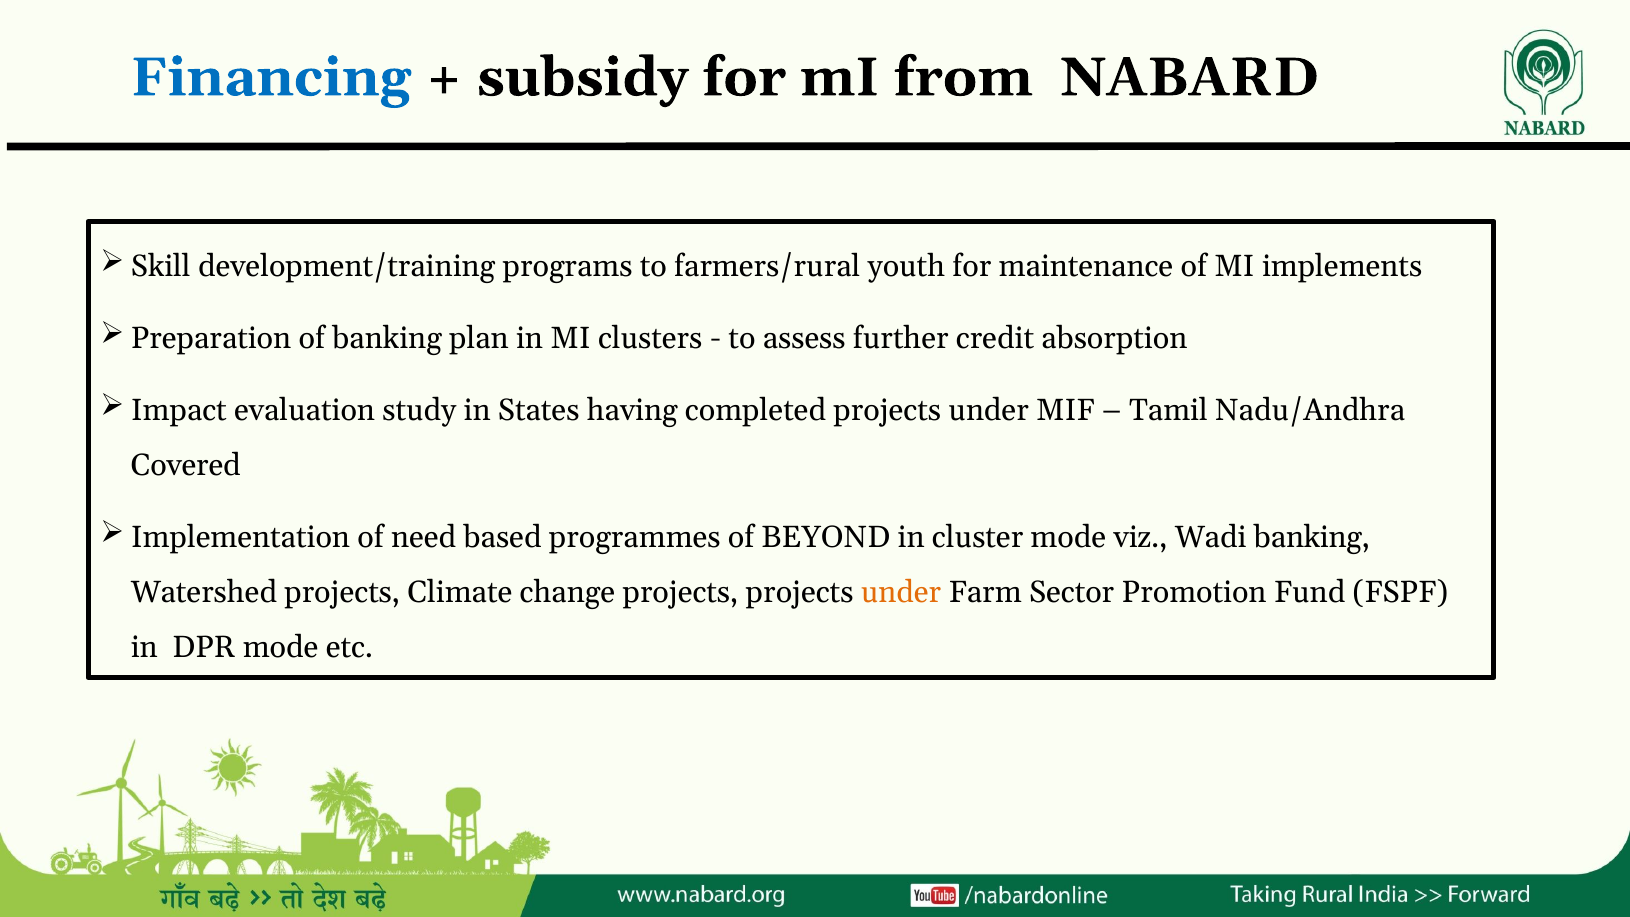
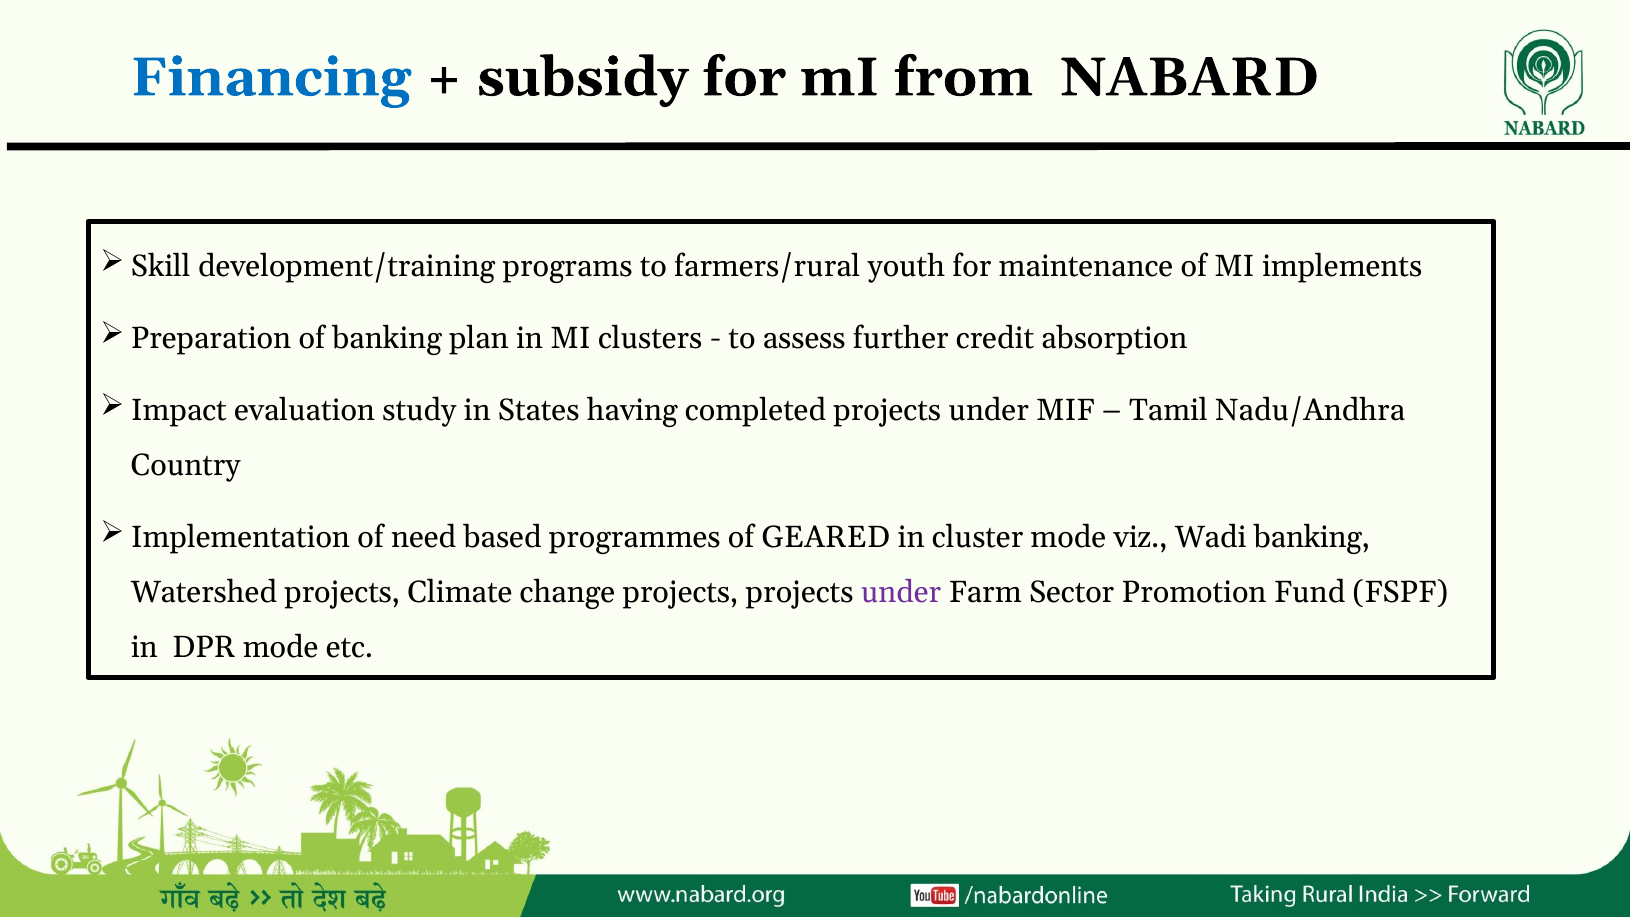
Covered: Covered -> Country (186, 465)
BEYOND: BEYOND -> GEARED (826, 537)
under colour: orange -> purple (901, 592)
